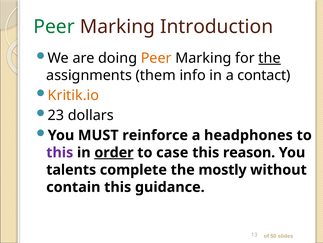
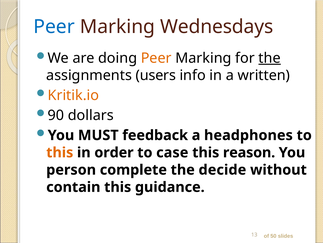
Peer colour: green -> blue (54, 27)
Introduction: Introduction -> Wednesdays (217, 27)
them: them -> users (156, 75)
contact: contact -> written (264, 75)
23: 23 -> 90 (56, 115)
reinforce: reinforce -> feedback (155, 135)
this colour: purple -> orange (60, 152)
order underline: present -> none (114, 152)
talents: talents -> person (71, 169)
mostly: mostly -> decide (222, 169)
